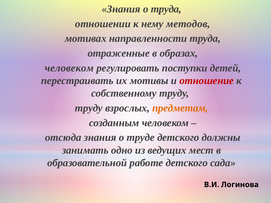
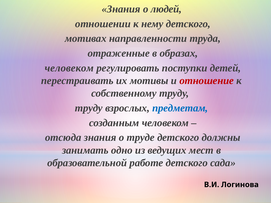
о труда: труда -> людей (166, 9)
нему методов: методов -> детского (188, 24)
предметам colour: orange -> blue (180, 108)
